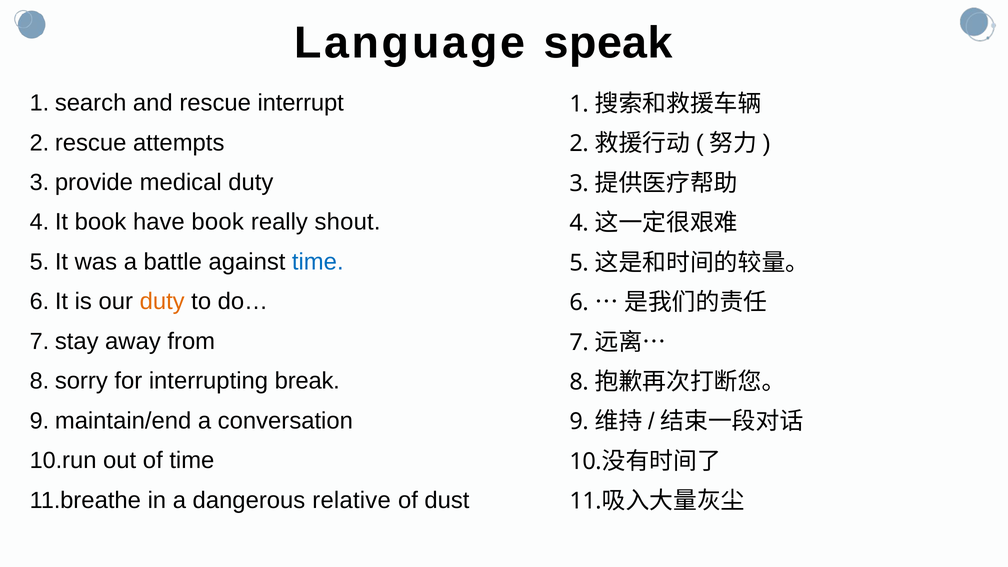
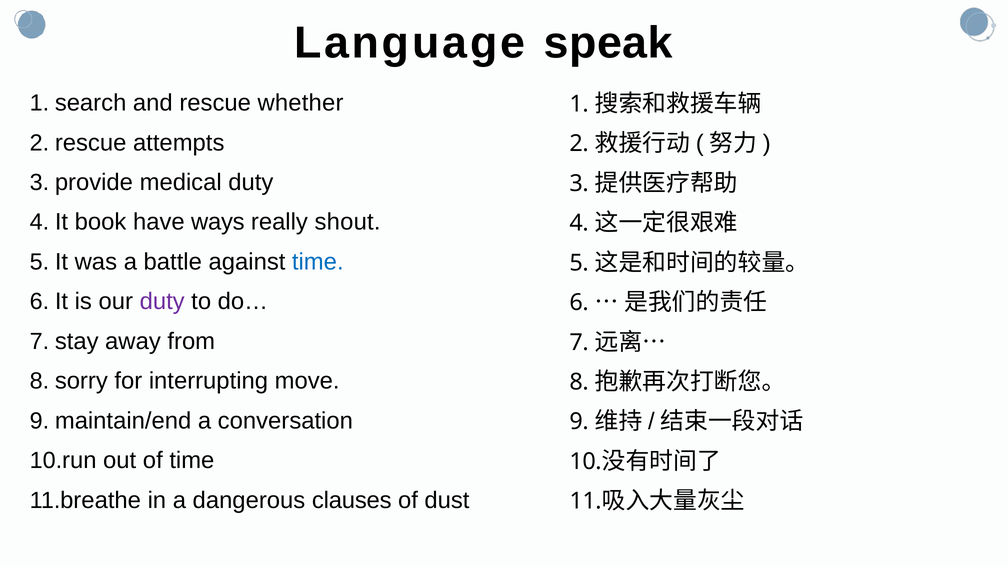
interrupt: interrupt -> whether (300, 103)
have book: book -> ways (218, 222)
duty colour: orange -> purple (162, 302)
break: break -> move (307, 381)
relative: relative -> clauses (352, 500)
